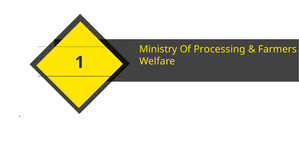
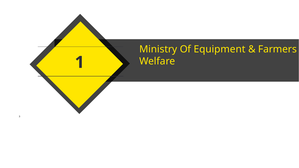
Processing: Processing -> Equipment (220, 49)
